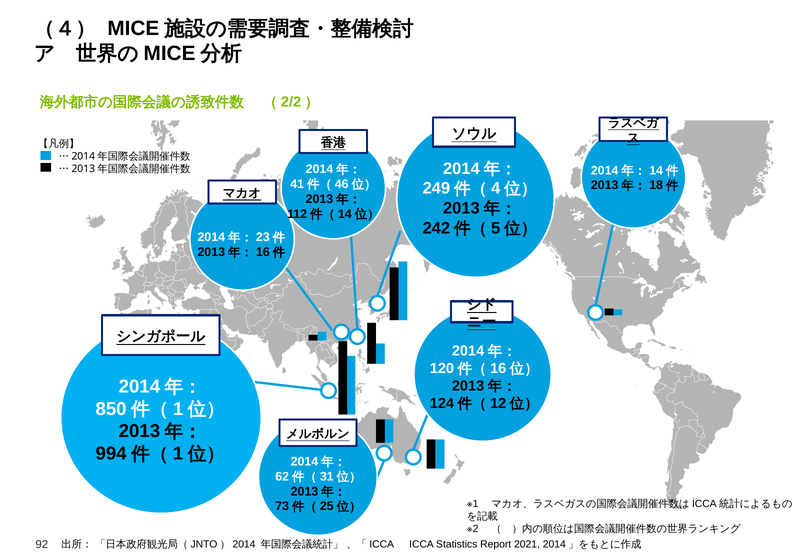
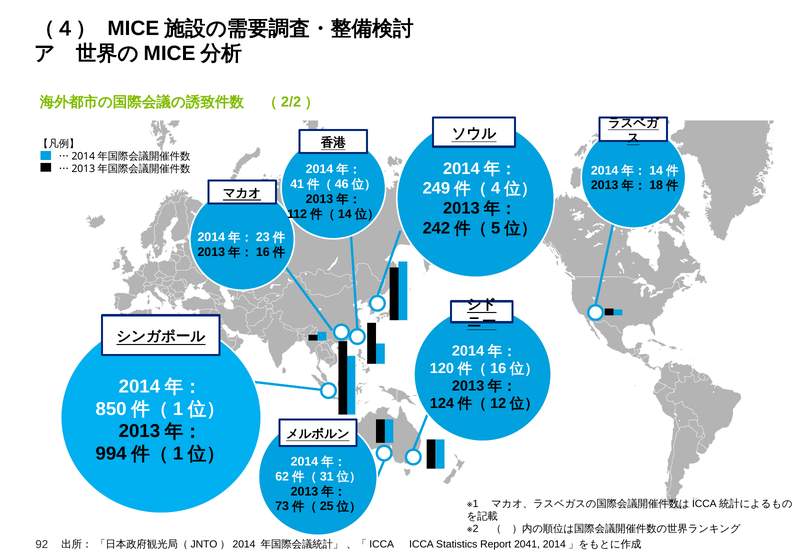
2021: 2021 -> 2041 (527, 545)
